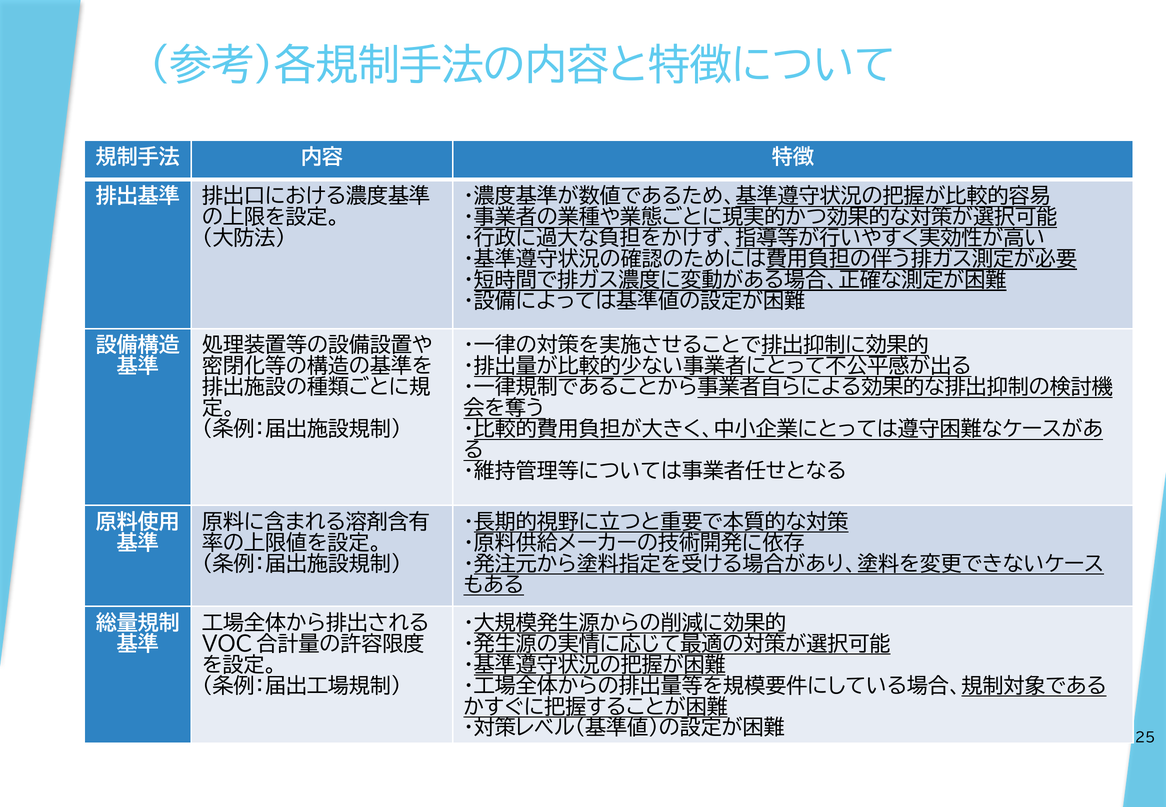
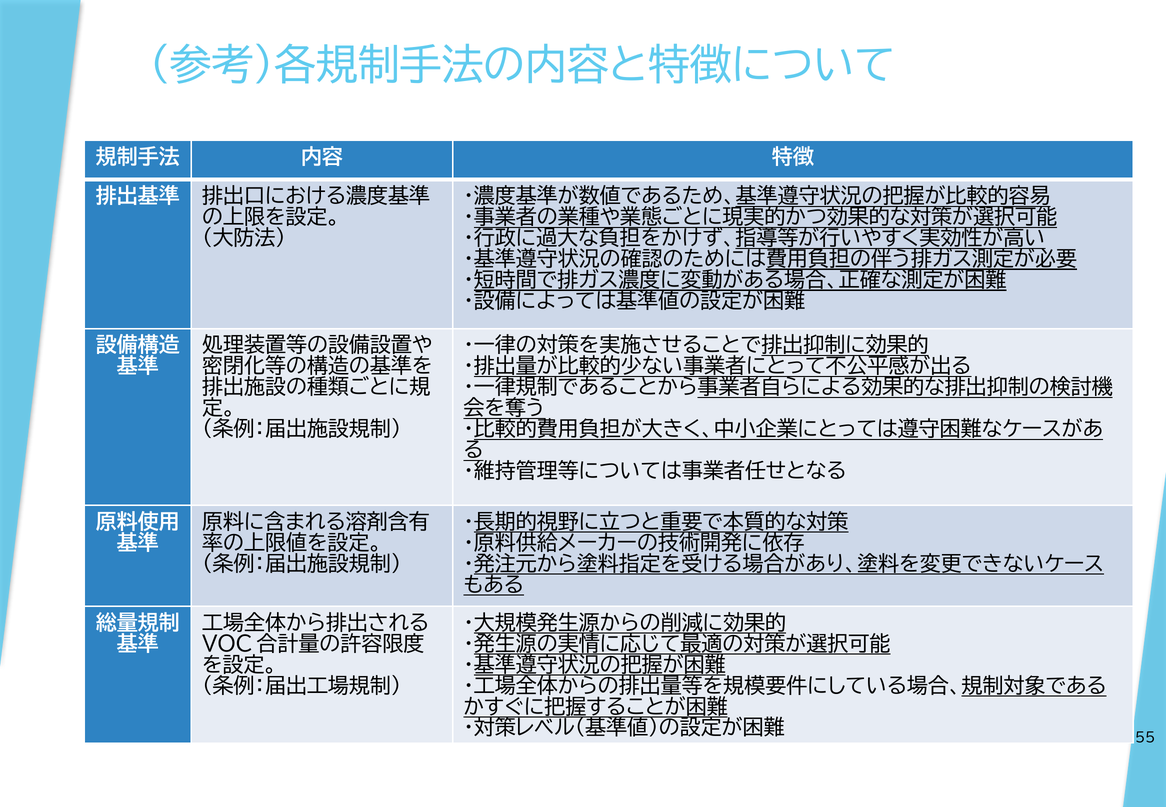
25: 25 -> 55 (1145, 738)
